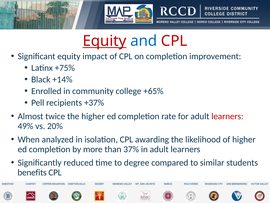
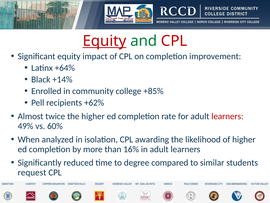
and colour: blue -> green (144, 41)
+75%: +75% -> +64% (65, 68)
+65%: +65% -> +85% (153, 91)
+37%: +37% -> +62% (94, 103)
20%: 20% -> 60% (55, 126)
37%: 37% -> 16% (131, 149)
benefits: benefits -> request (32, 172)
